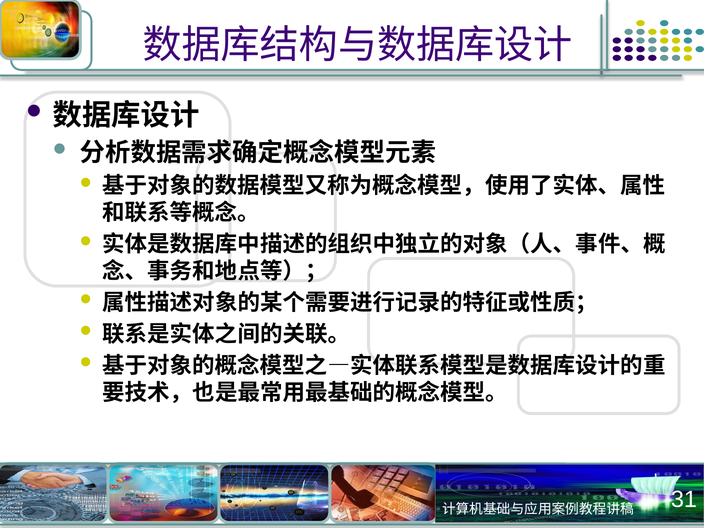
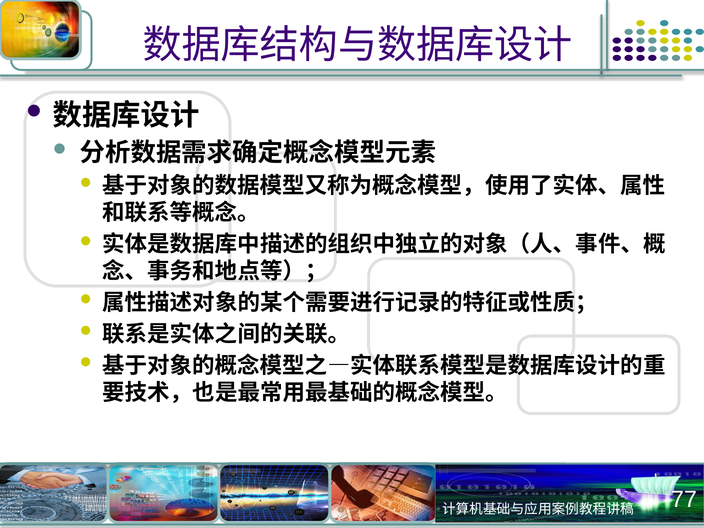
31: 31 -> 77 (684, 499)
